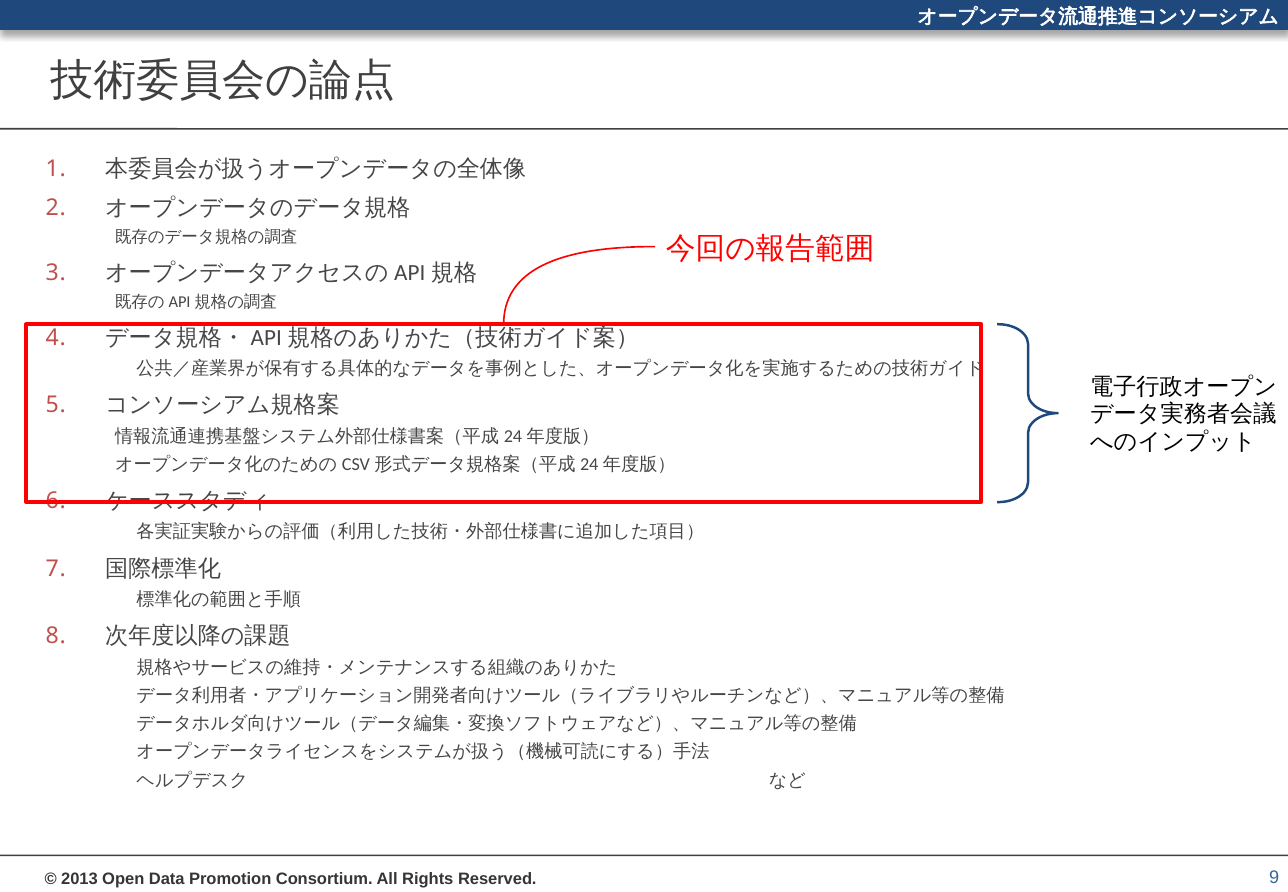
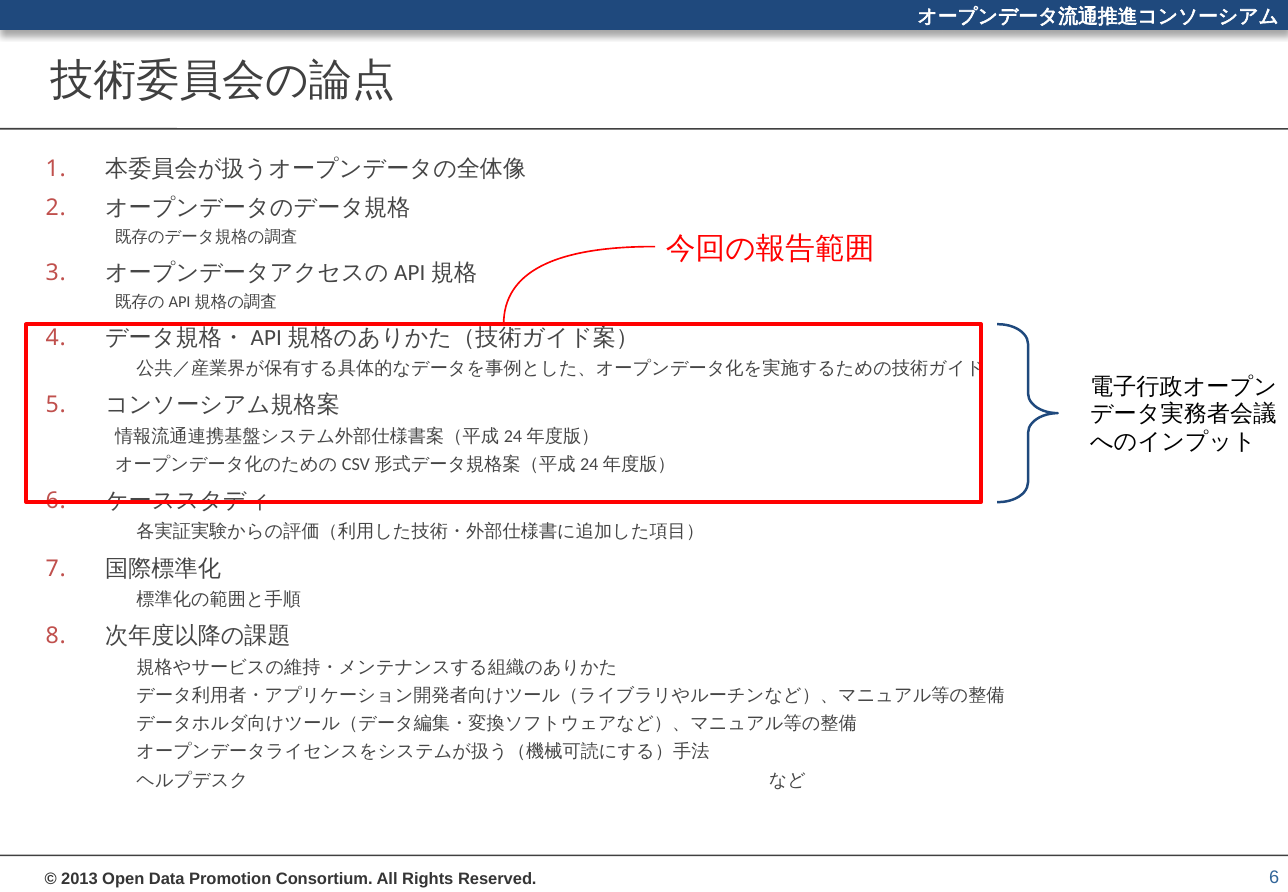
9: 9 -> 6 (1274, 878)
